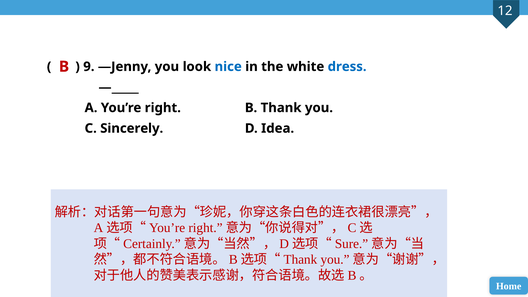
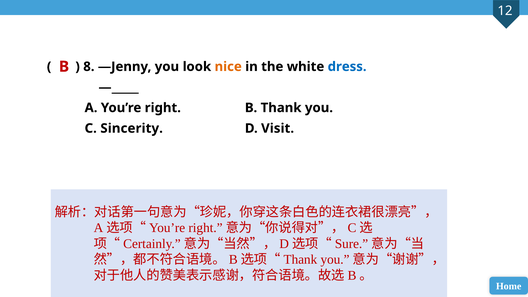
9: 9 -> 8 (89, 67)
nice colour: blue -> orange (228, 67)
Sincerely: Sincerely -> Sincerity (132, 128)
Idea: Idea -> Visit (278, 128)
